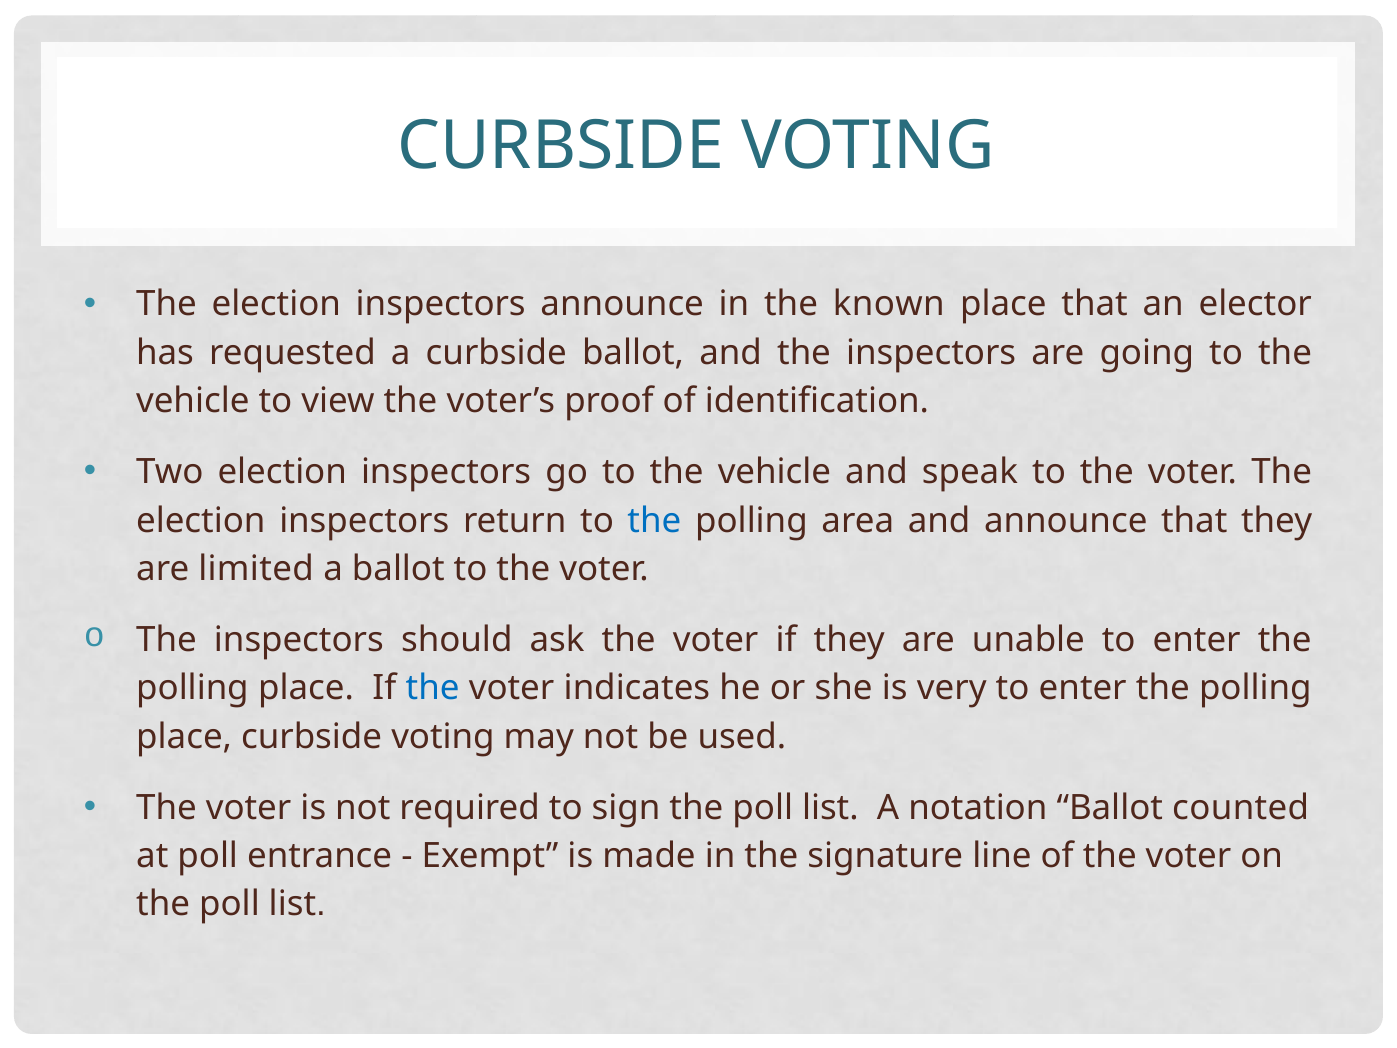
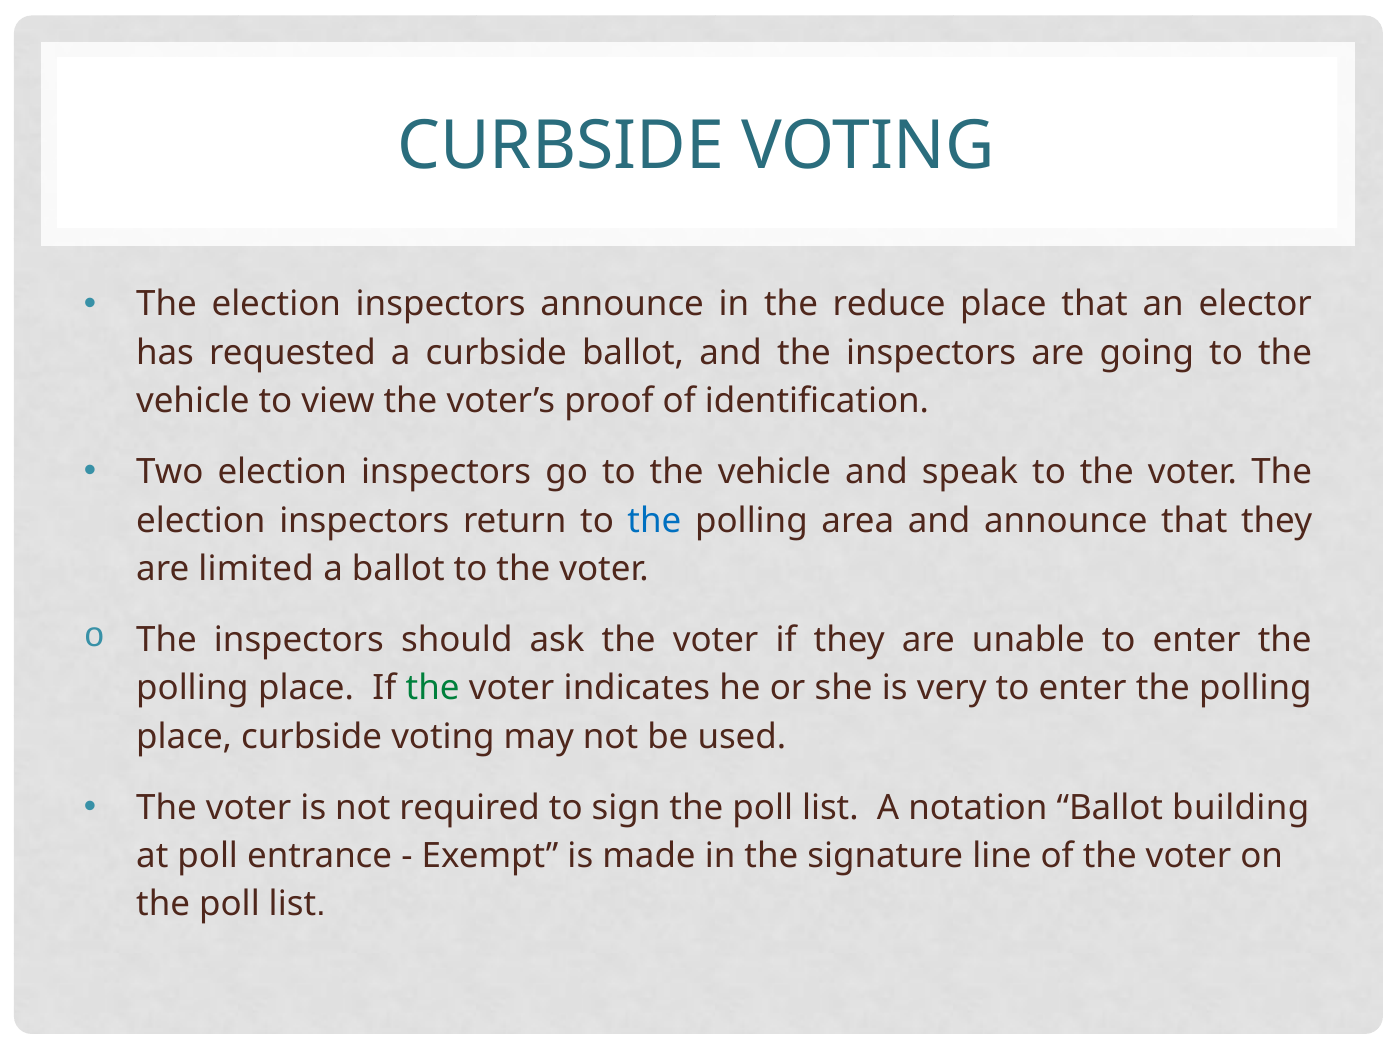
known: known -> reduce (889, 304)
the colour: blue -> green (433, 688)
counted: counted -> building (1241, 808)
